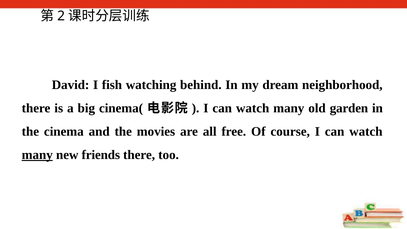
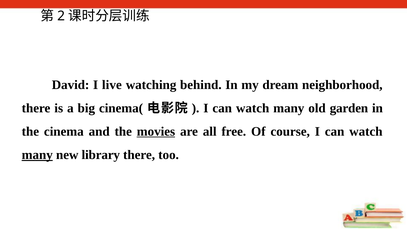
fish: fish -> live (112, 85)
movies underline: none -> present (156, 131)
friends: friends -> library (101, 155)
